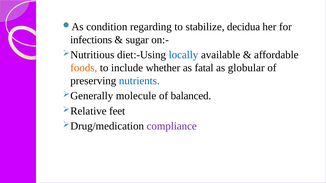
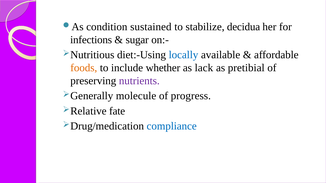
regarding: regarding -> sustained (151, 27)
fatal: fatal -> lack (204, 68)
globular: globular -> pretibial (246, 68)
nutrients colour: blue -> purple (139, 81)
balanced: balanced -> progress (191, 96)
feet: feet -> fate (117, 111)
compliance colour: purple -> blue (172, 126)
